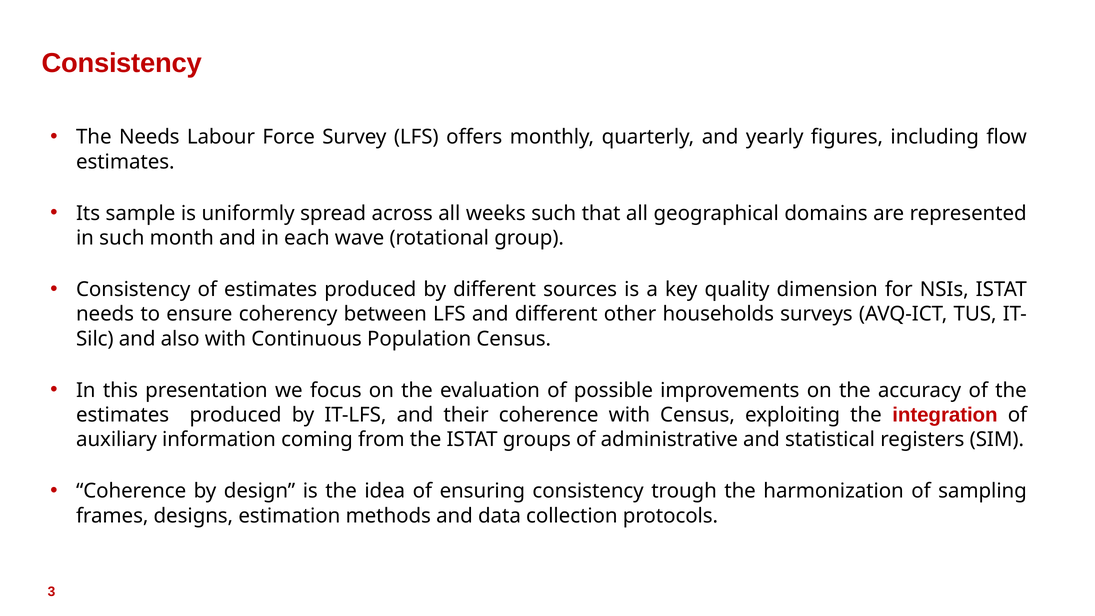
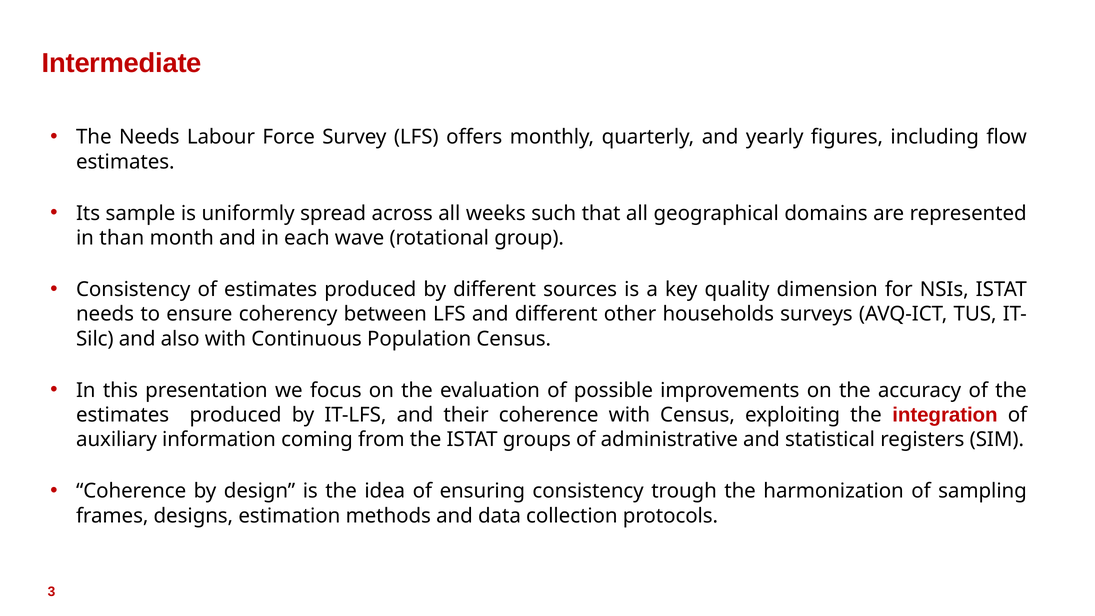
Consistency: Consistency -> Intermediate (122, 63)
in such: such -> than (122, 238)
